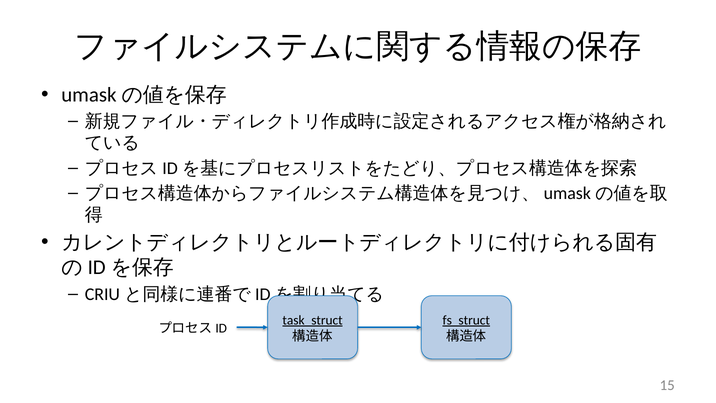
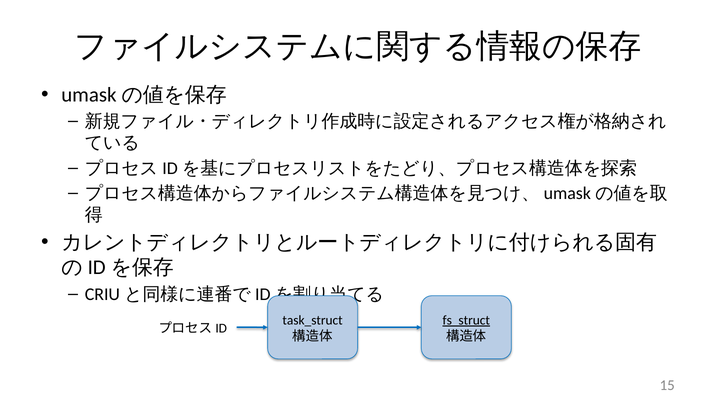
task_struct underline: present -> none (313, 320)
